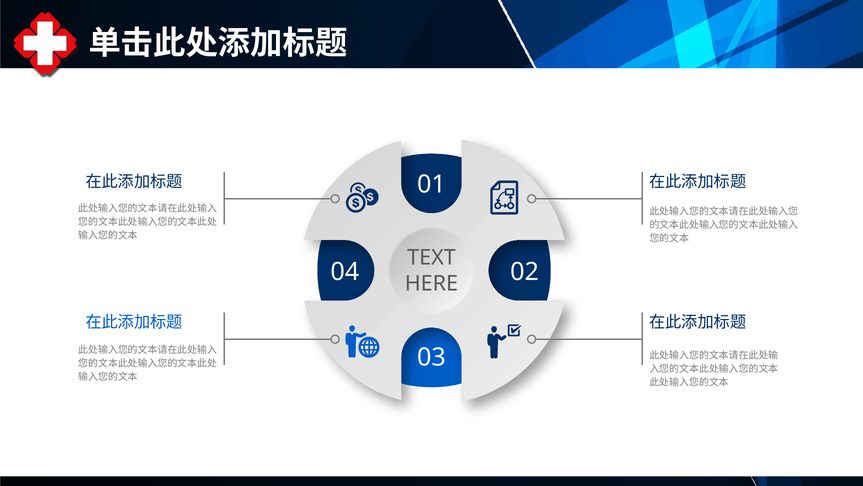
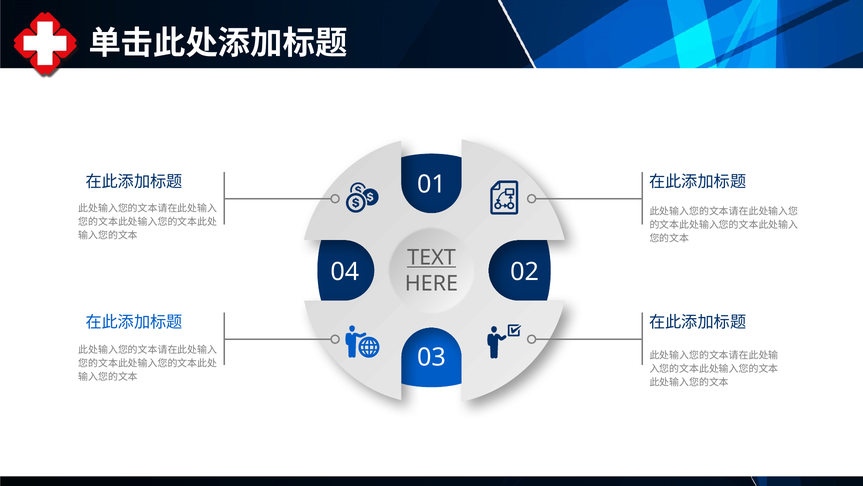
TEXT underline: none -> present (432, 257)
